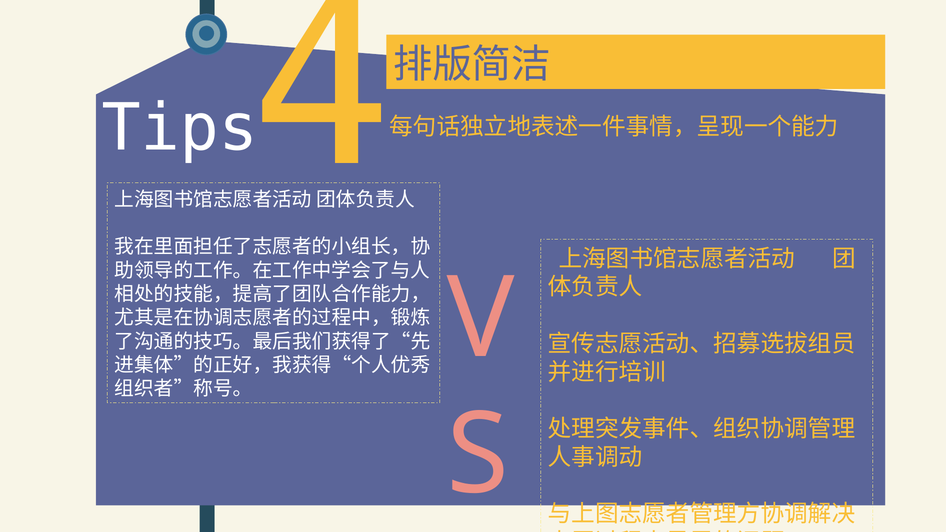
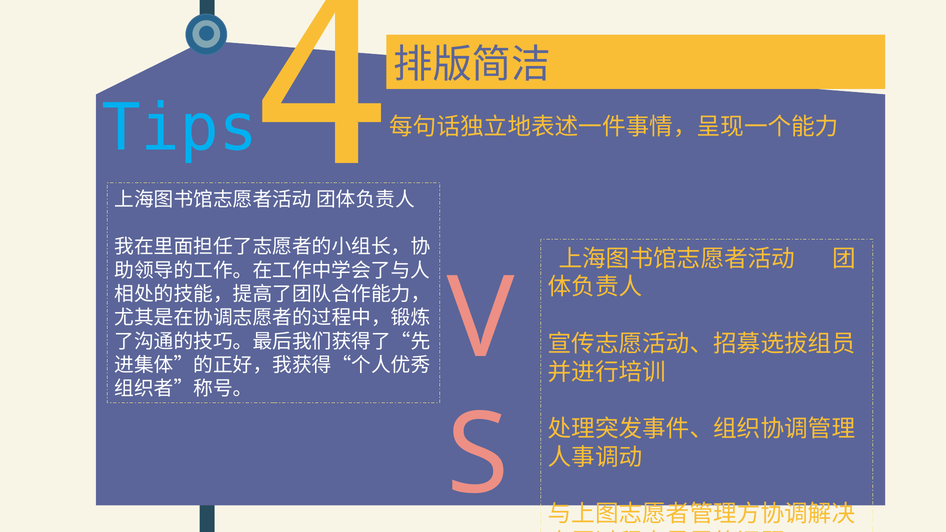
Tips colour: white -> light blue (180, 128)
